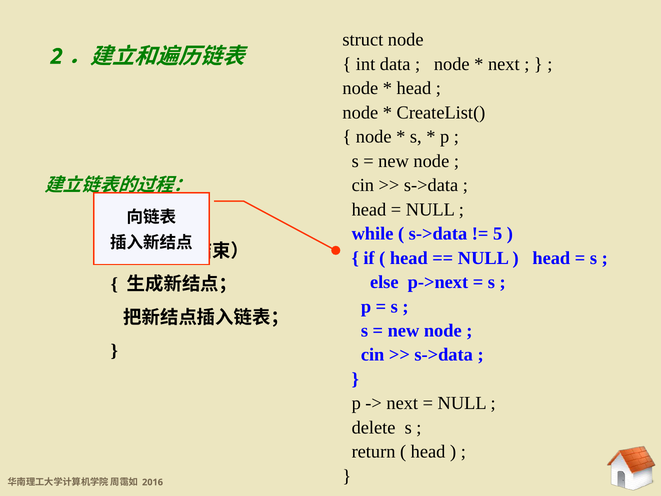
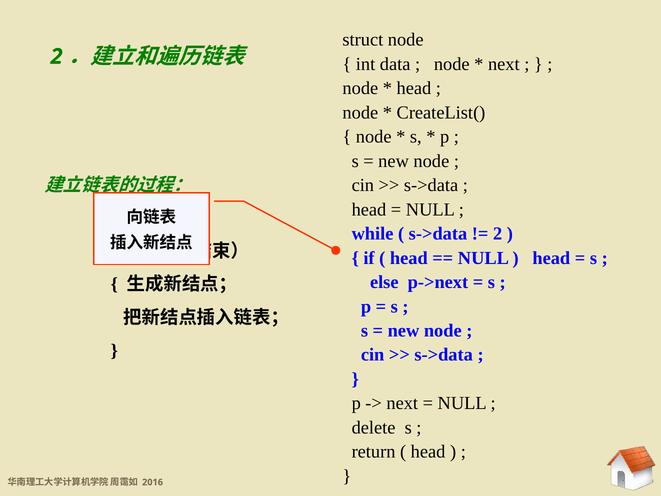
5: 5 -> 2 (498, 234)
